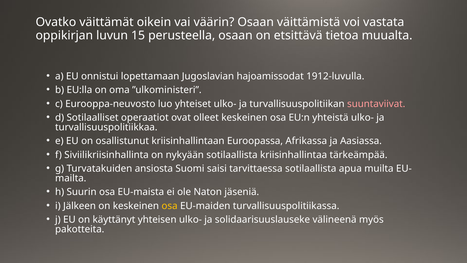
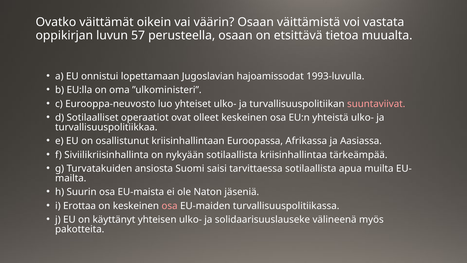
15: 15 -> 57 (138, 35)
1912-luvulla: 1912-luvulla -> 1993-luvulla (335, 76)
Jälkeen: Jälkeen -> Erottaa (80, 206)
osa colour: yellow -> pink (170, 206)
